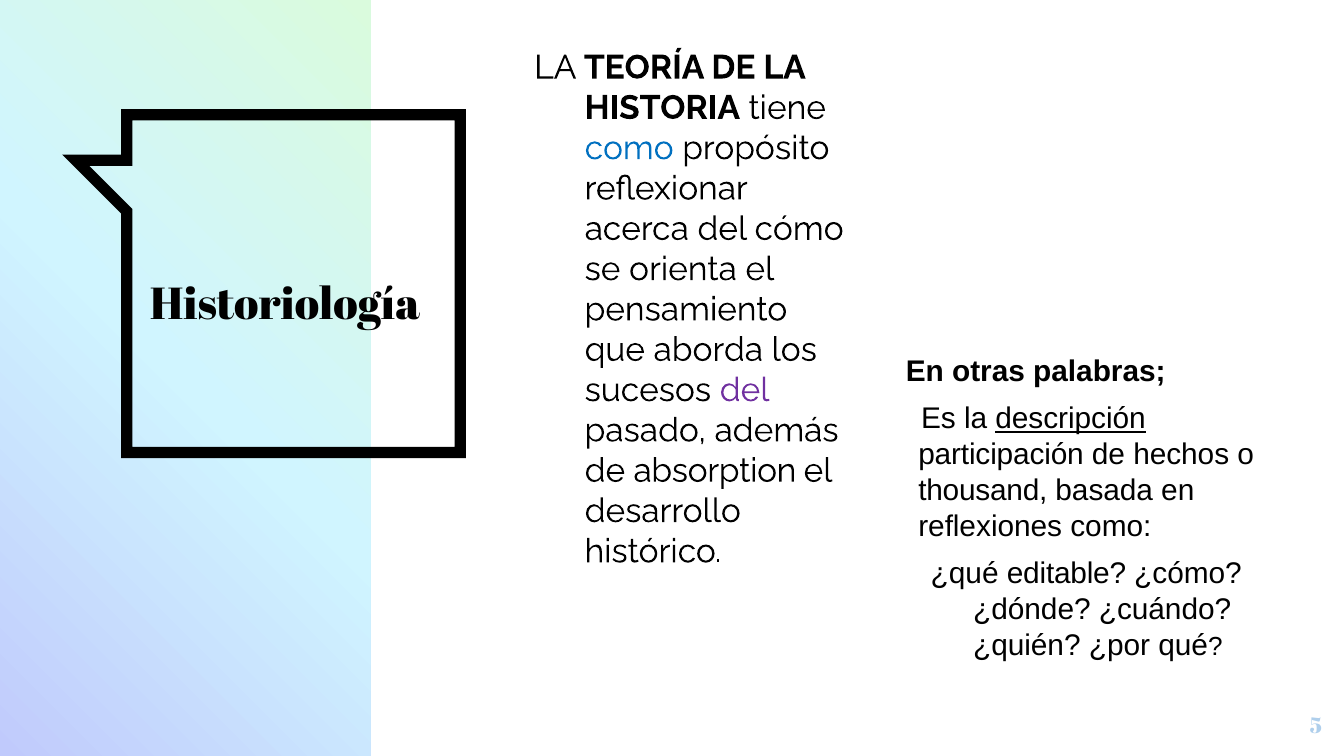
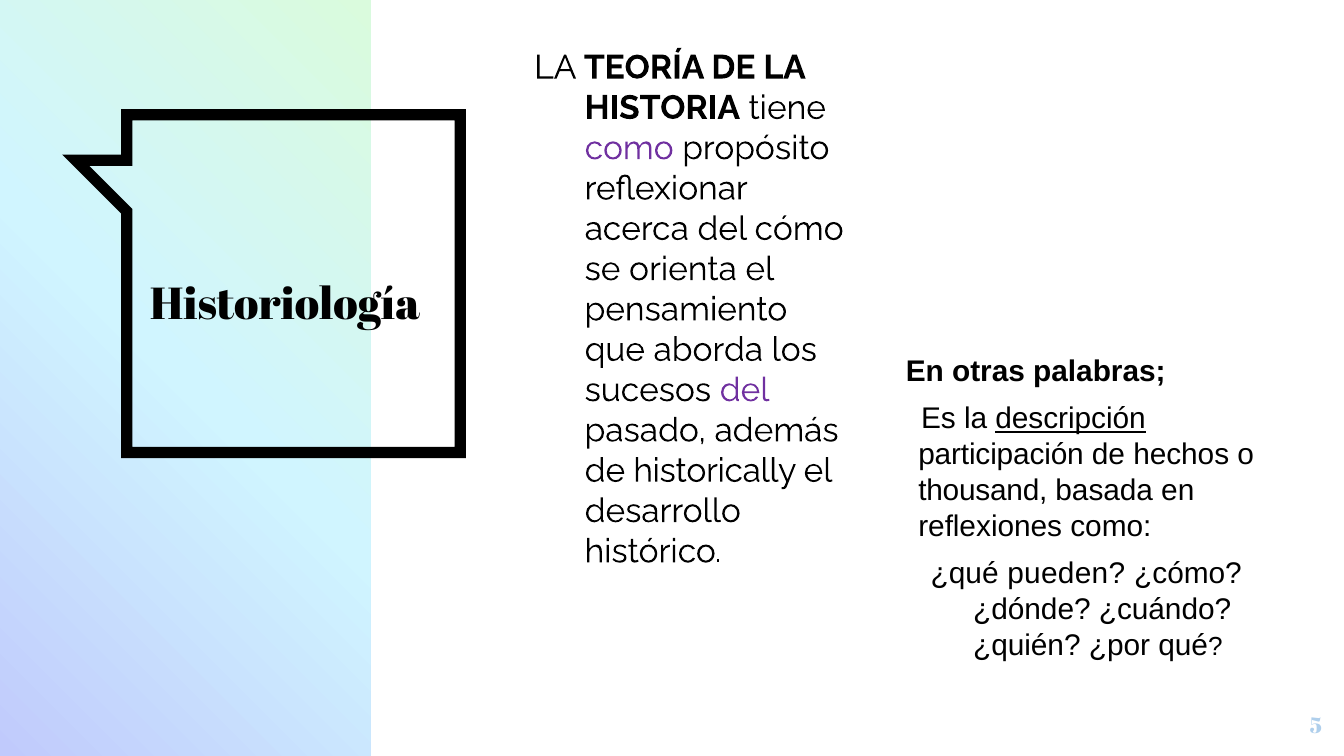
como colour: blue -> purple (629, 148)
absorption: absorption -> historically (715, 471)
editable: editable -> pueden (1066, 574)
